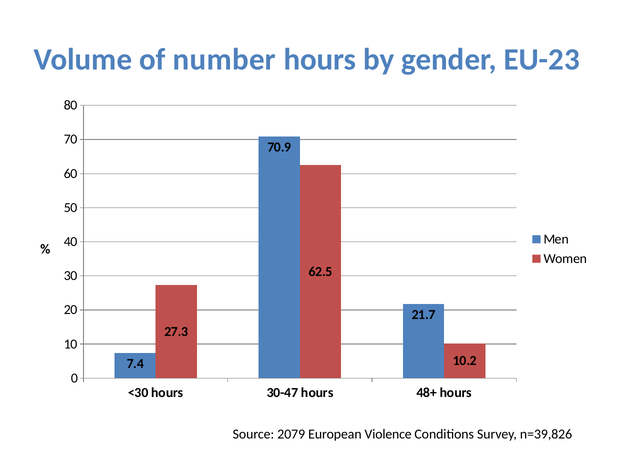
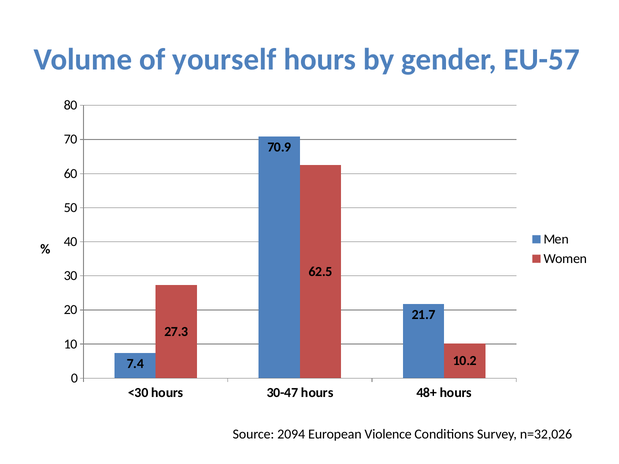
number: number -> yourself (225, 59)
EU-23: EU-23 -> EU-57 (542, 59)
2079: 2079 -> 2094 (291, 434)
n=39,826: n=39,826 -> n=32,026 (546, 434)
